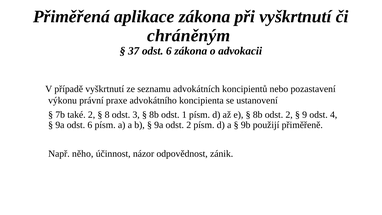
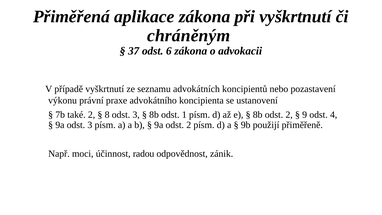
9a odst 6: 6 -> 3 (90, 125)
něho: něho -> moci (83, 154)
názor: názor -> radou (144, 154)
